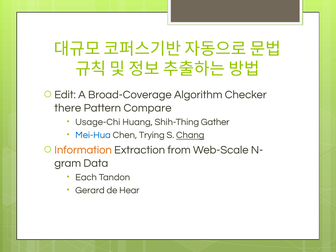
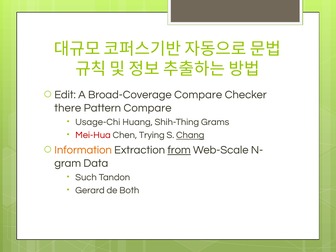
Broad-Coverage Algorithm: Algorithm -> Compare (198, 95)
Gather: Gather -> Grams (215, 122)
Mei-Hua colour: blue -> red (93, 135)
from underline: none -> present (179, 150)
Each: Each -> Such (86, 177)
Hear: Hear -> Both (129, 190)
